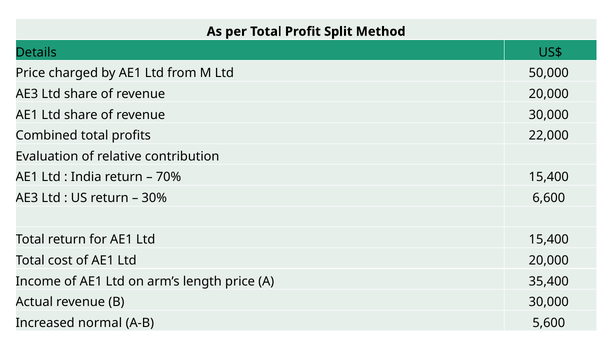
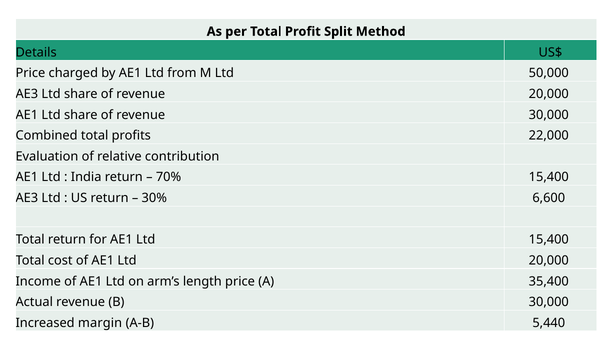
normal: normal -> margin (100, 322)
5,600: 5,600 -> 5,440 (549, 322)
